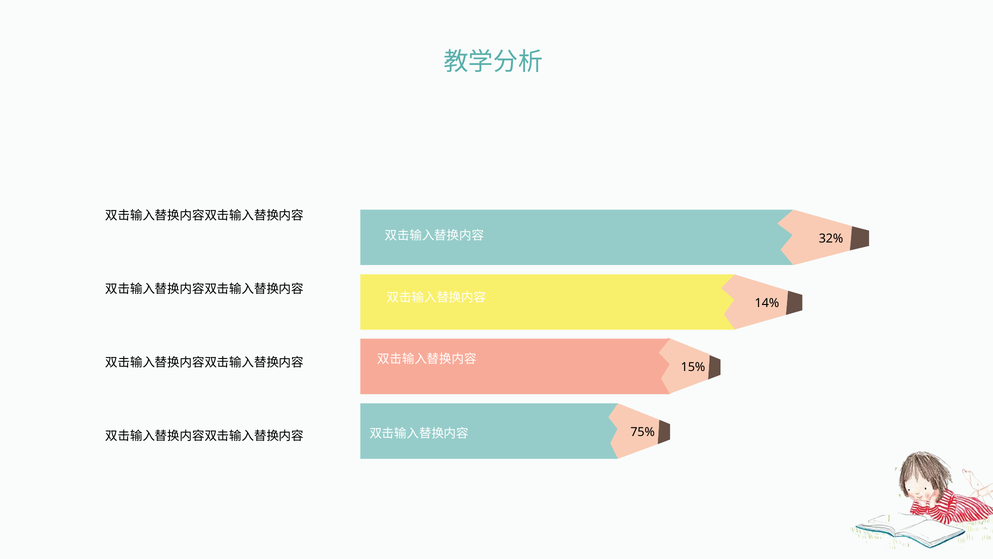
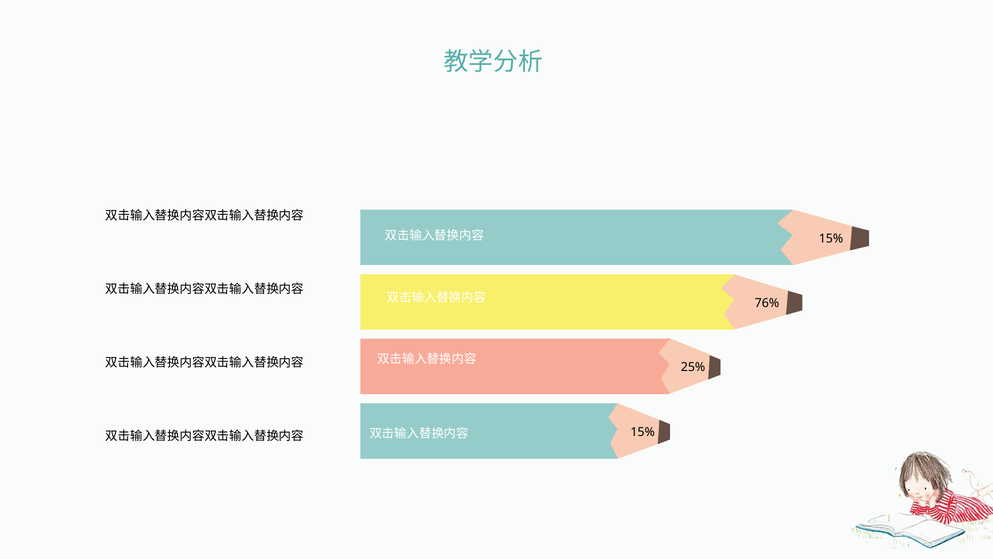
32%: 32% -> 15% (831, 238)
14%: 14% -> 76% (767, 303)
15%: 15% -> 25% (693, 367)
75%: 75% -> 15% (643, 432)
